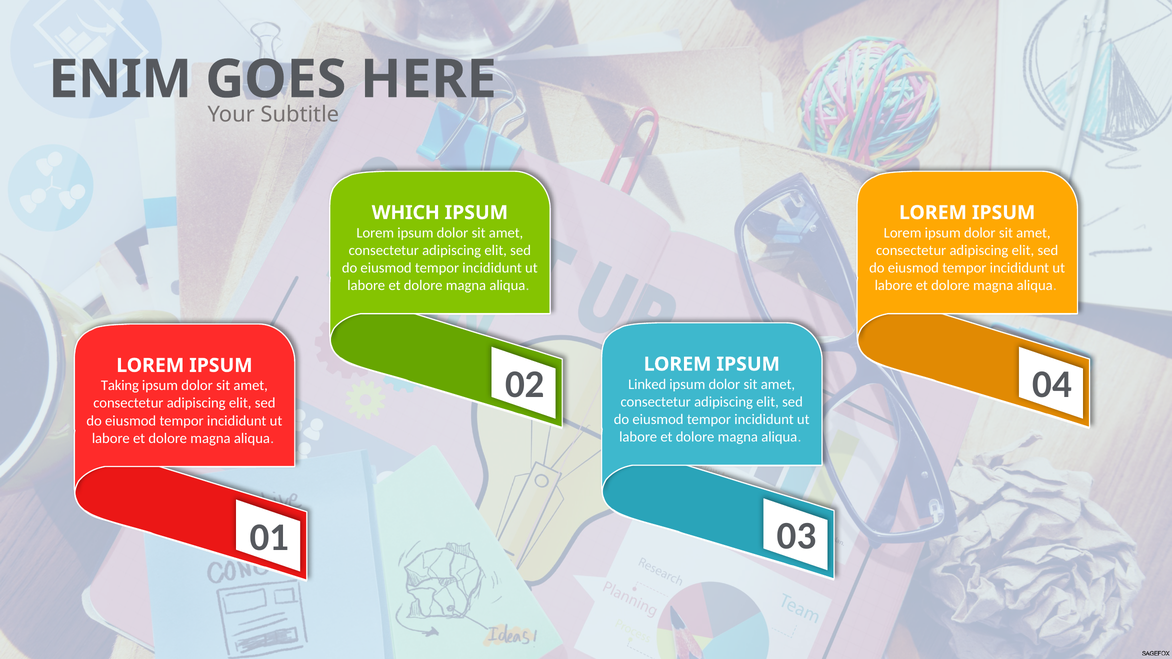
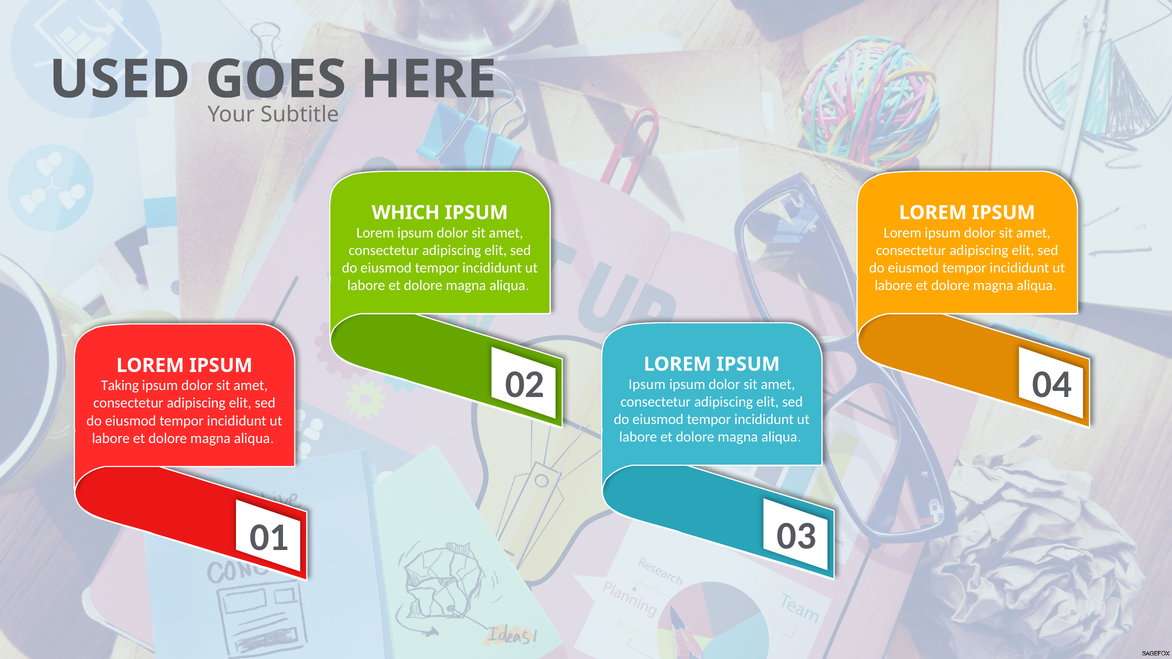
ENIM: ENIM -> USED (120, 80)
Linked: Linked -> Ipsum (647, 384)
